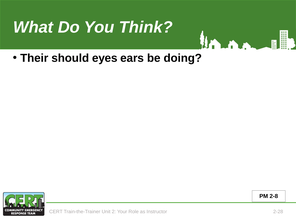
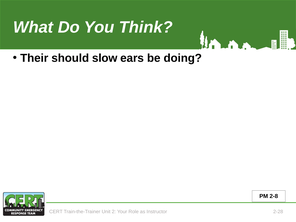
eyes: eyes -> slow (105, 58)
